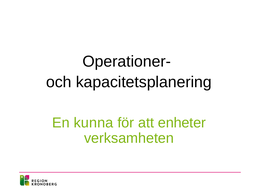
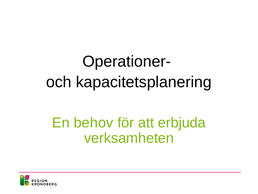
kunna: kunna -> behov (93, 122)
enheter: enheter -> erbjuda (182, 122)
